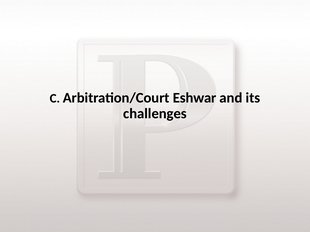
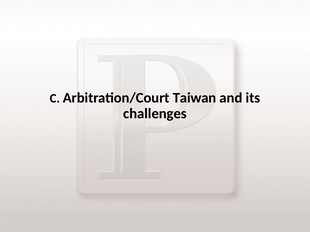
Eshwar: Eshwar -> Taiwan (195, 98)
